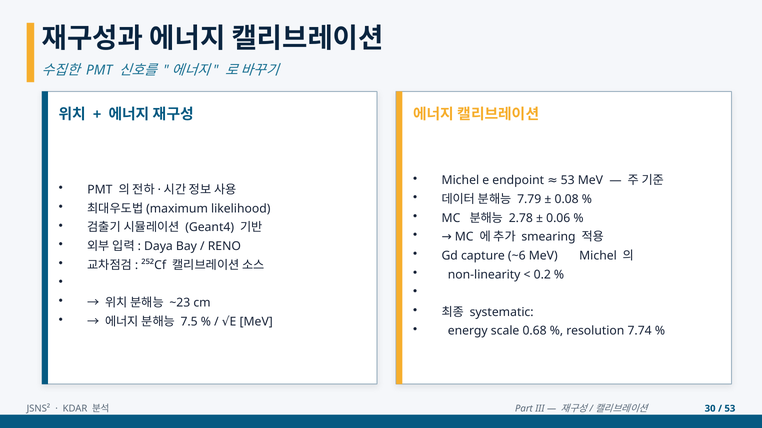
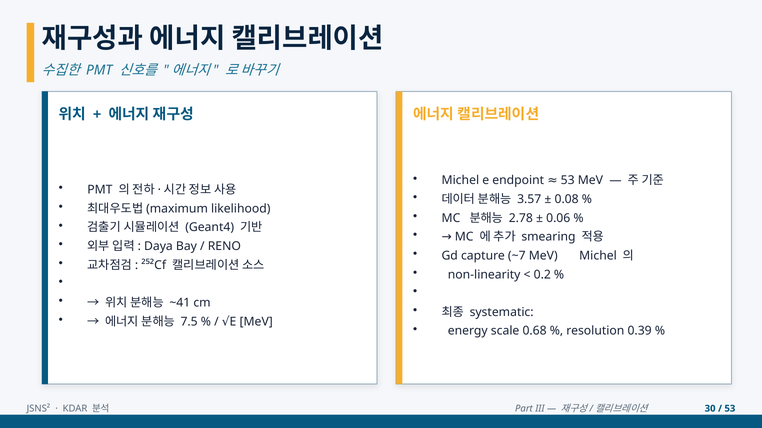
7.79: 7.79 -> 3.57 (529, 200)
~6: ~6 -> ~7 (517, 256)
~23: ~23 -> ~41 (180, 303)
7.74: 7.74 -> 0.39 (640, 331)
